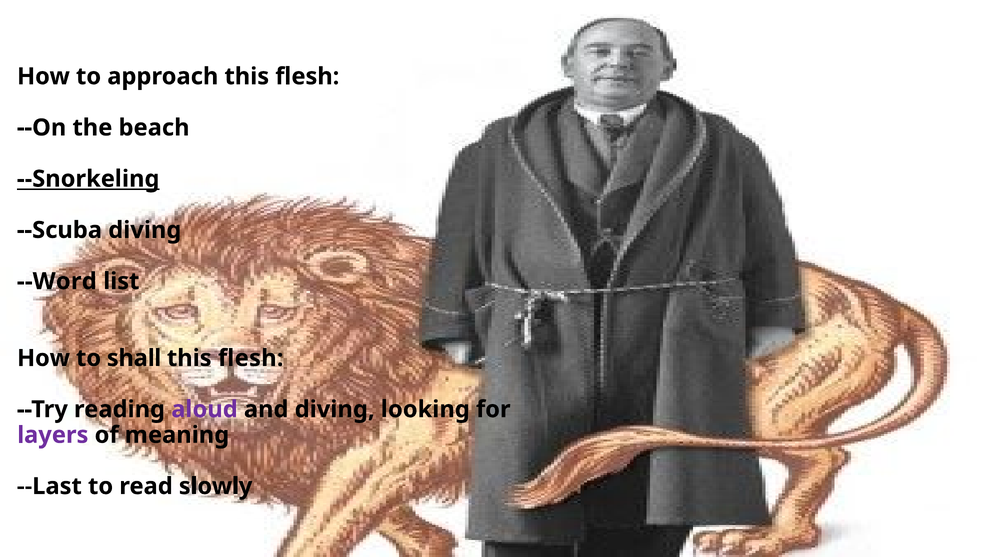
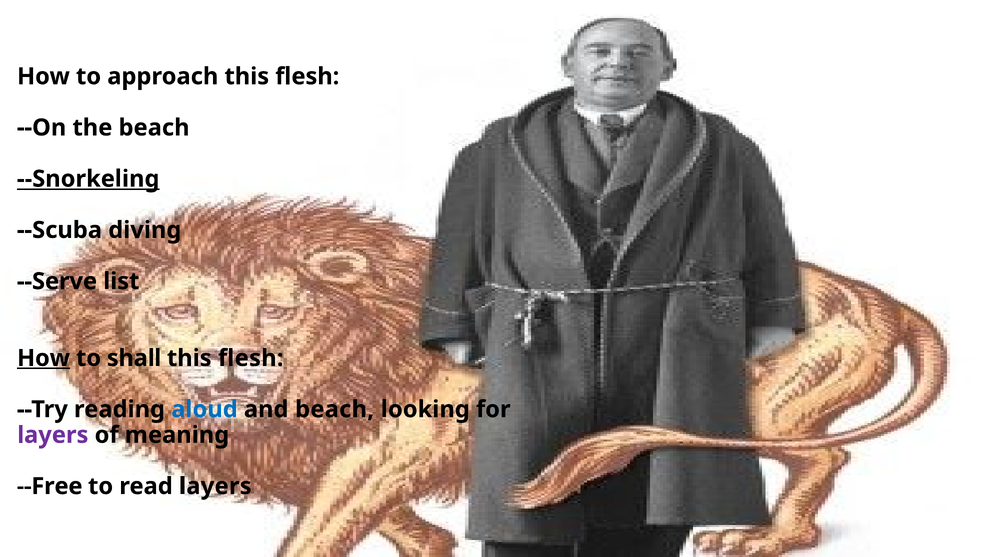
--Word: --Word -> --Serve (57, 281)
How underline: none -> present (43, 358)
aloud colour: purple -> blue (204, 409)
and diving: diving -> beach (335, 409)
--Last: --Last -> --Free (50, 486)
read slowly: slowly -> layers (215, 486)
